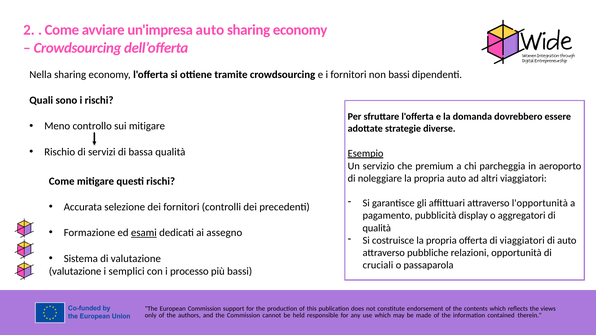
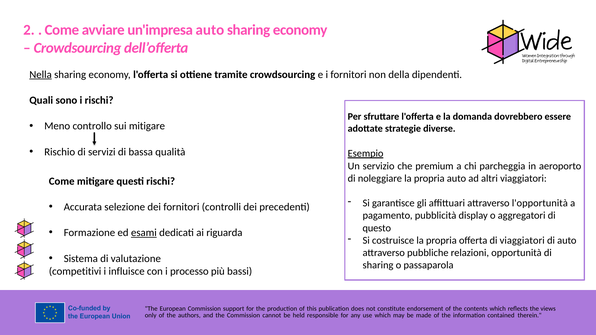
Nella underline: none -> present (41, 75)
non bassi: bassi -> della (399, 75)
qualità: qualità -> questo (377, 228)
assegno: assegno -> riguarda (224, 233)
cruciali: cruciali -> sharing (378, 265)
valutazione: valutazione -> competitivi (75, 272)
semplici: semplici -> influisce (127, 272)
